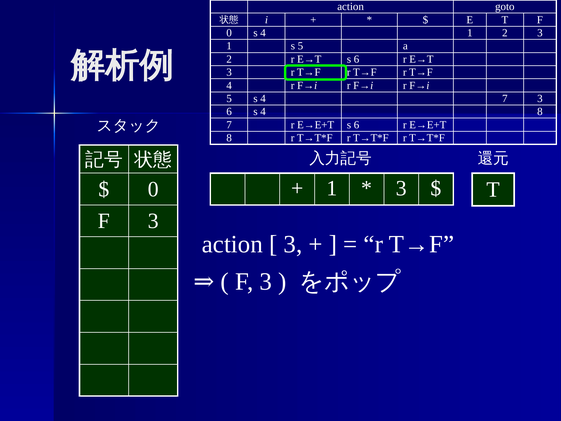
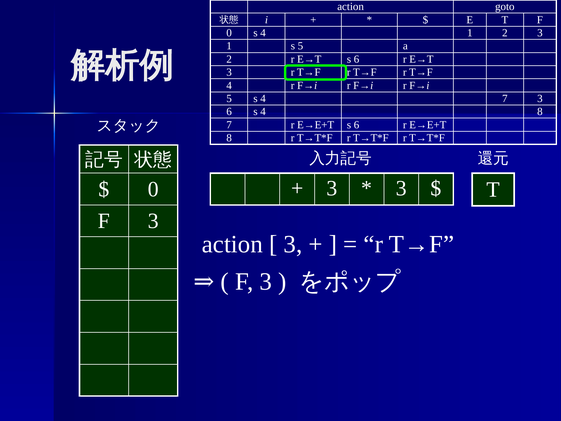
1: 1 -> 3 (332, 188)
